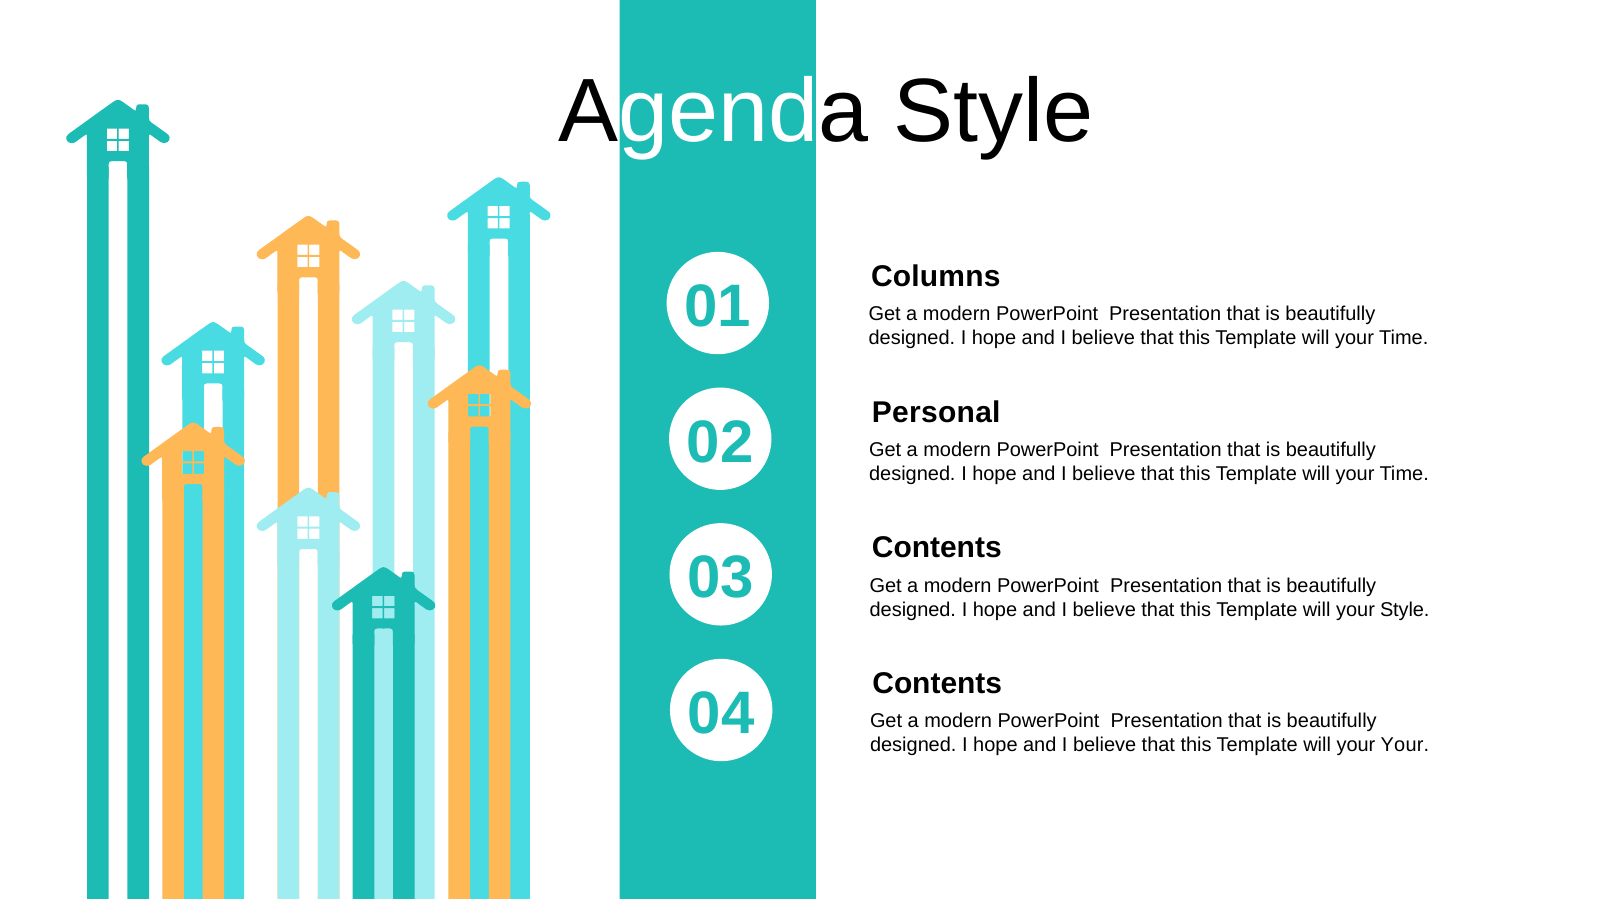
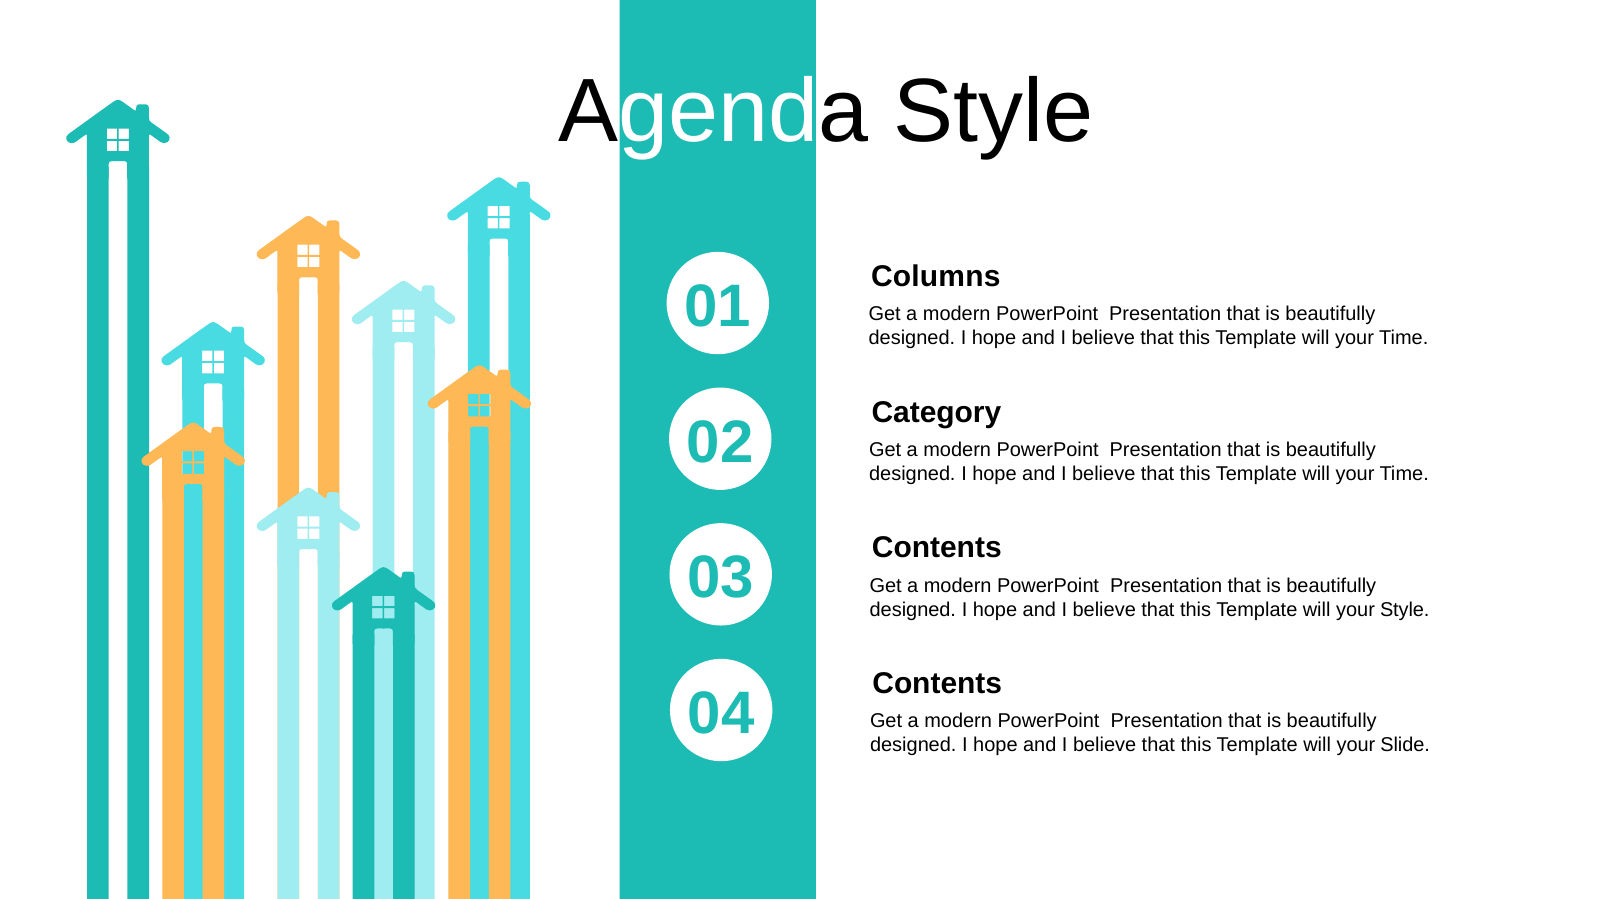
Personal: Personal -> Category (936, 412)
your Your: Your -> Slide (1405, 745)
